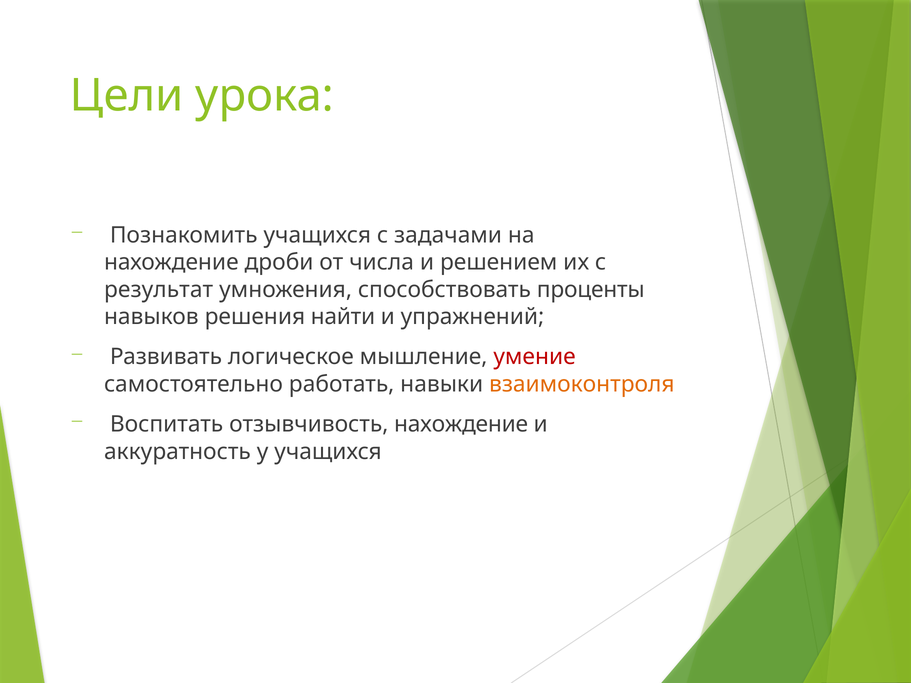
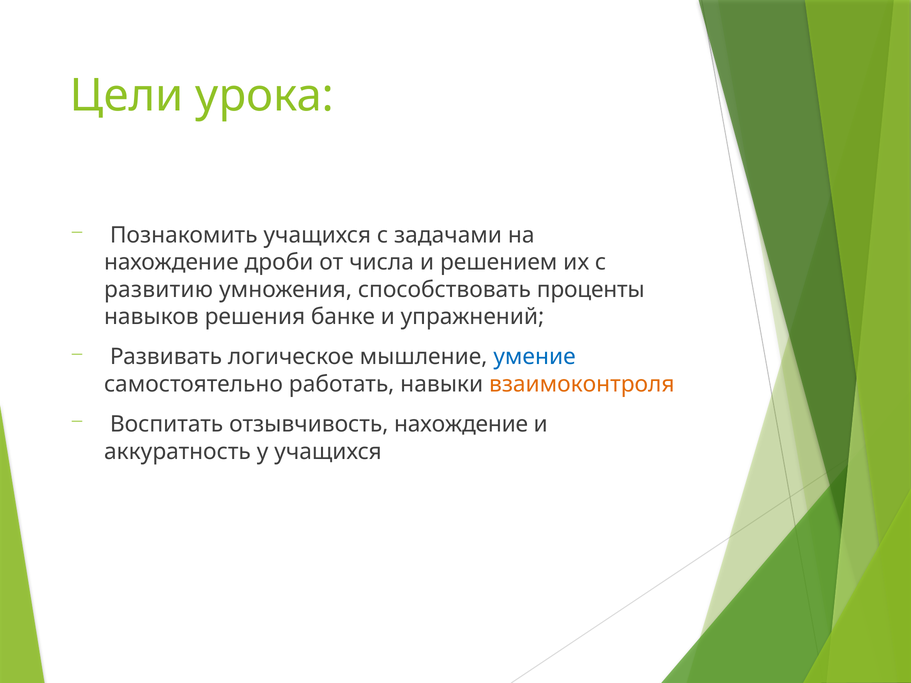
результат: результат -> развитию (159, 290)
найти: найти -> банке (343, 317)
умение colour: red -> blue (535, 357)
